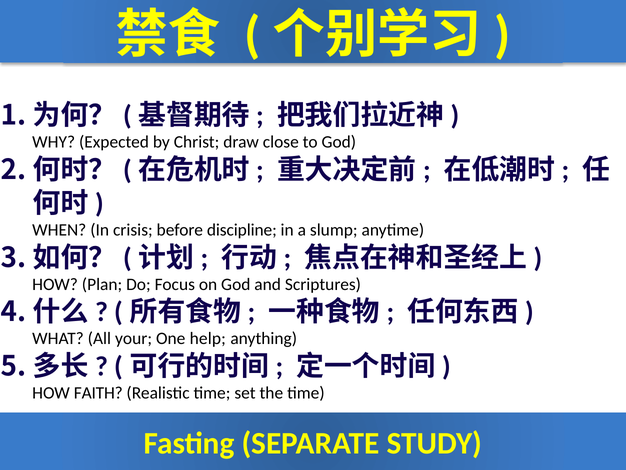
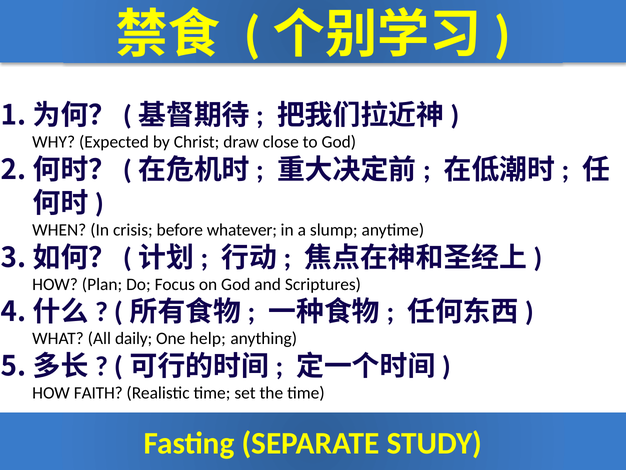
discipline: discipline -> whatever (242, 230)
your: your -> daily (134, 338)
